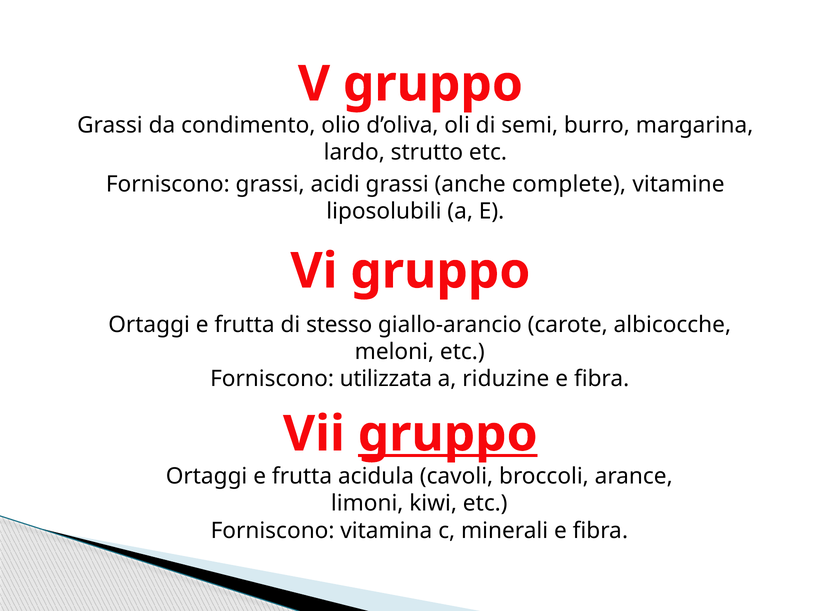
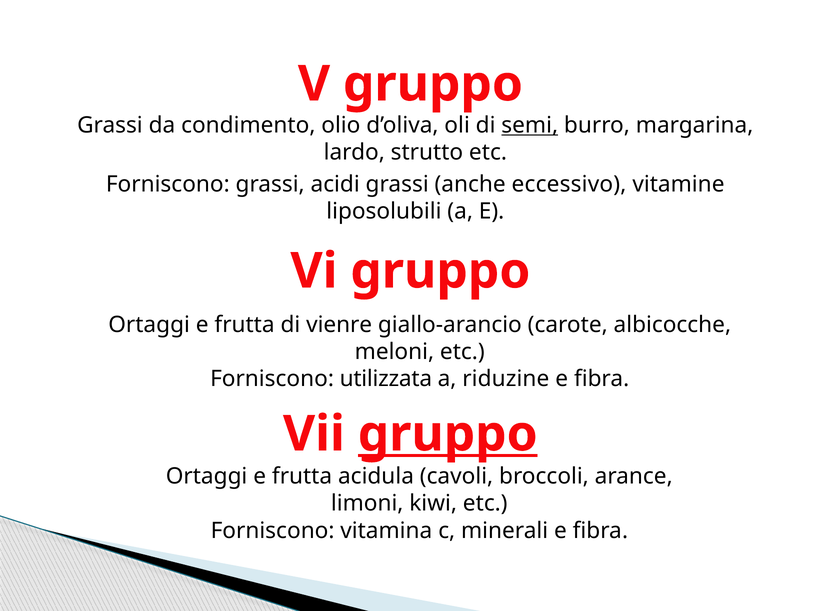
semi underline: none -> present (530, 125)
complete: complete -> eccessivo (569, 184)
stesso: stesso -> vienre (339, 324)
